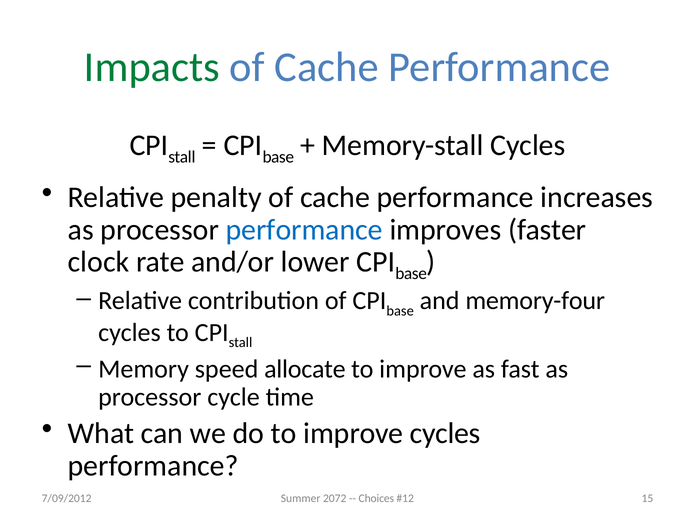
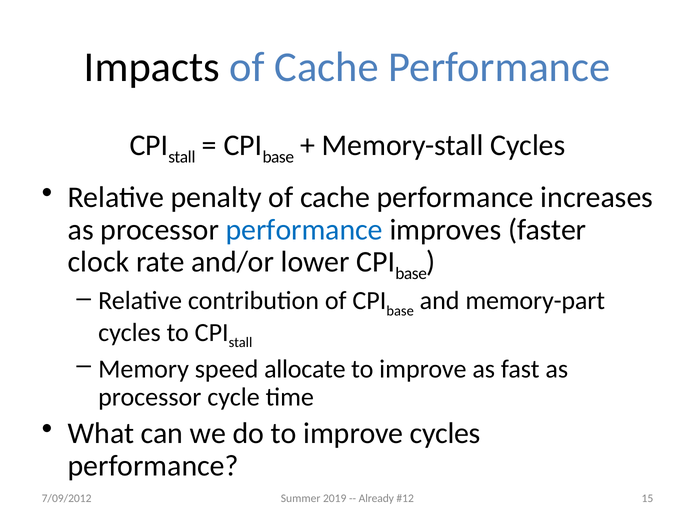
Impacts colour: green -> black (152, 67)
memory-four: memory-four -> memory-part (535, 300)
2072: 2072 -> 2019 (335, 498)
Choices: Choices -> Already (376, 498)
